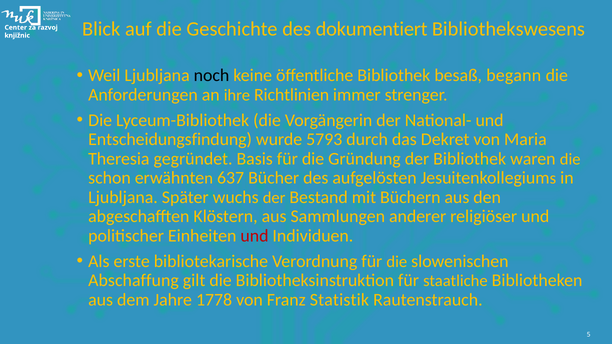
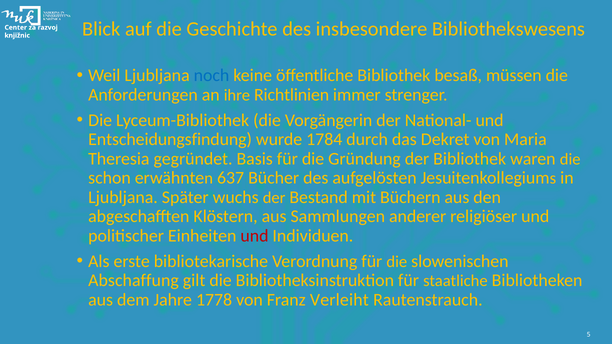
dokumentiert: dokumentiert -> insbesondere (372, 29)
noch colour: black -> blue (211, 75)
begann: begann -> müssen (514, 75)
5793: 5793 -> 1784 (324, 140)
Statistik: Statistik -> Verleiht (339, 300)
